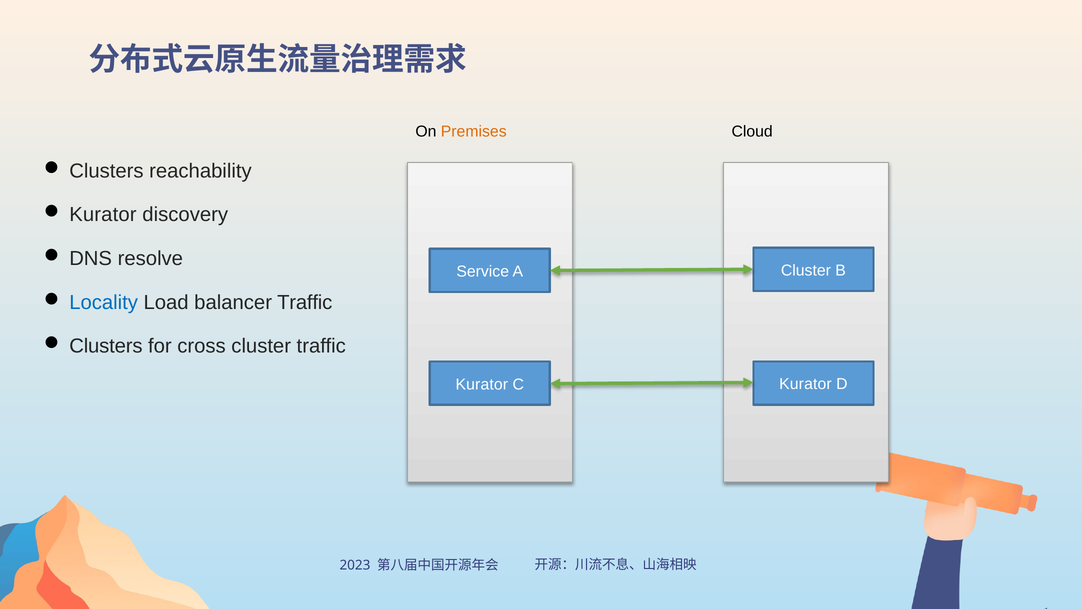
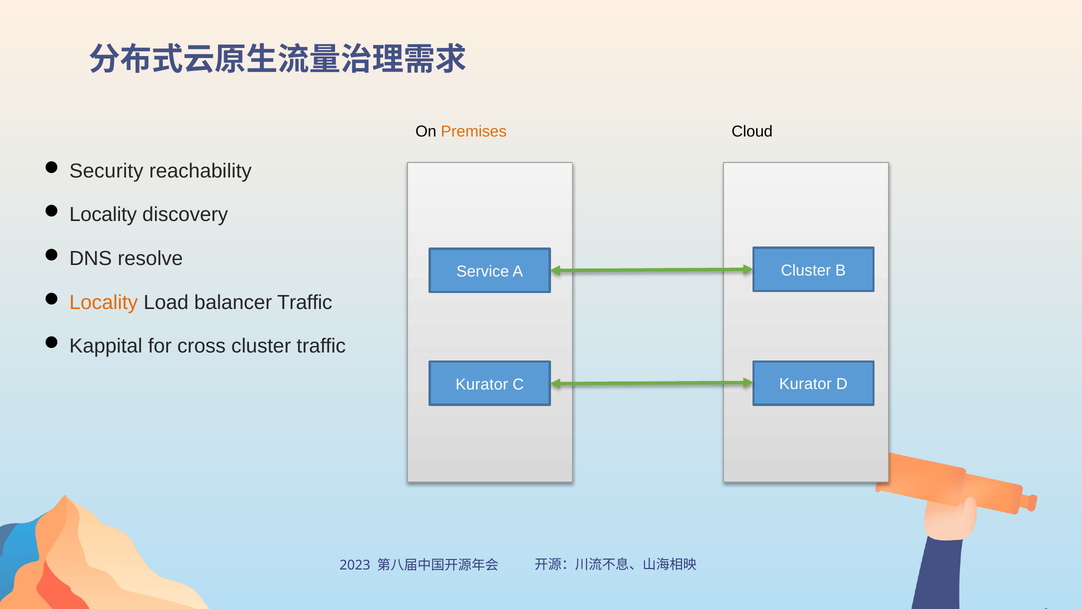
Clusters: Clusters -> Security (106, 171)
Kurator: Kurator -> Locality (103, 215)
Locality colour: blue -> orange (104, 302)
Clusters: Clusters -> Kappital (106, 346)
